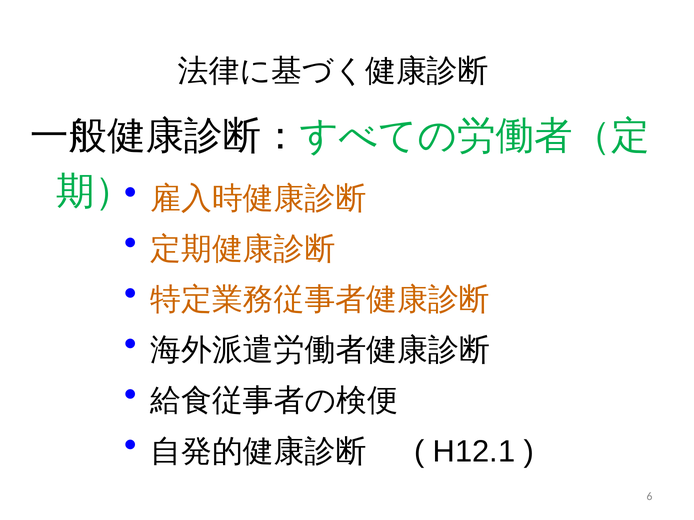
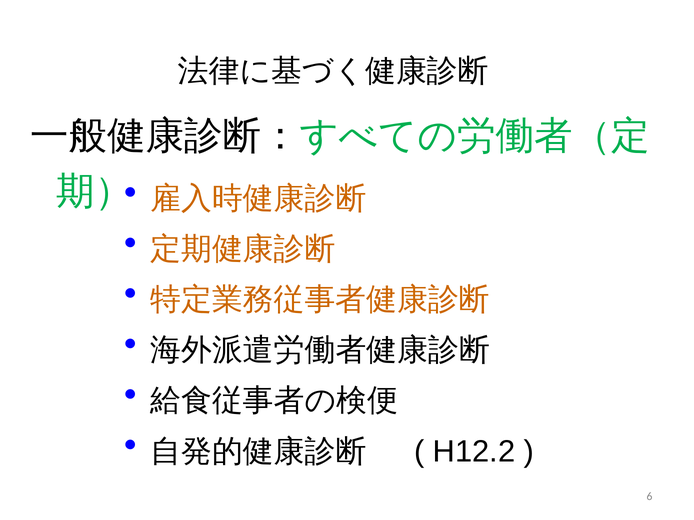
H12.1: H12.1 -> H12.2 (474, 452)
